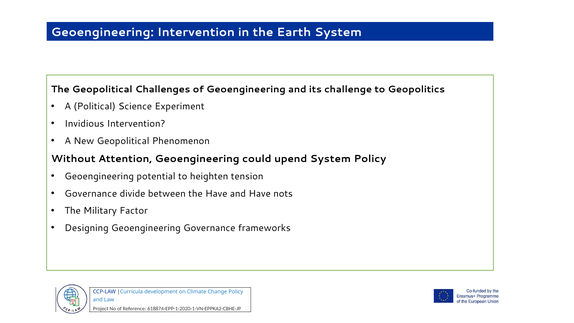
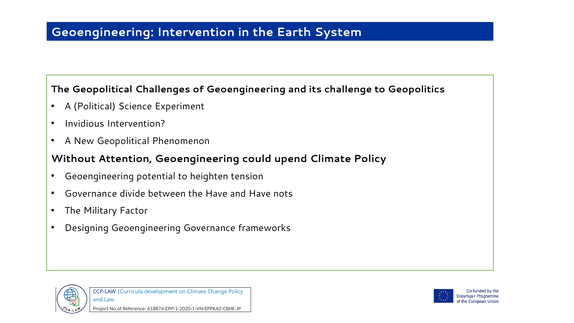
upend System: System -> Climate (331, 159)
